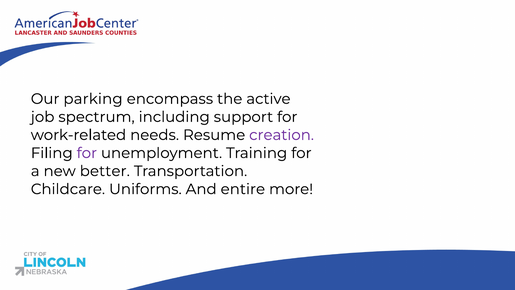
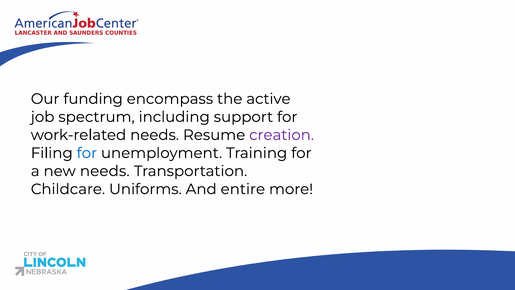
parking: parking -> funding (93, 99)
for colour: purple -> blue (87, 153)
new better: better -> needs (105, 171)
